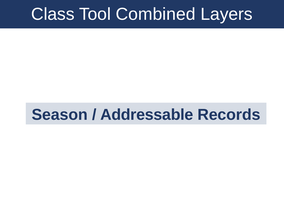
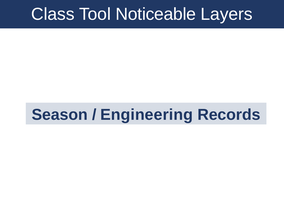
Combined: Combined -> Noticeable (156, 14)
Addressable: Addressable -> Engineering (147, 115)
